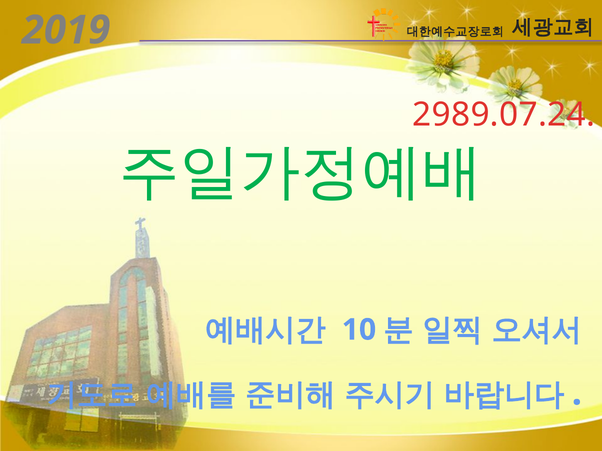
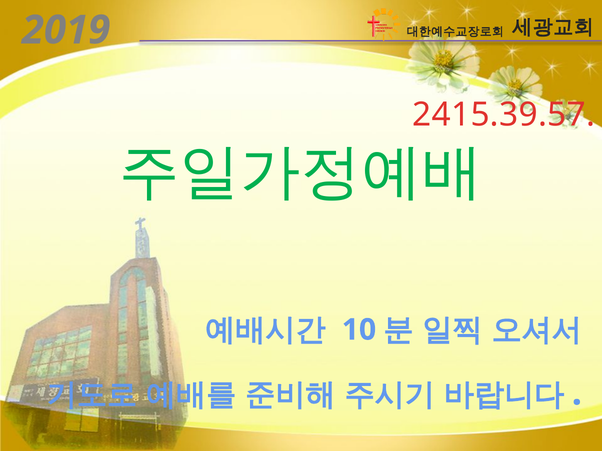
2989.07.24: 2989.07.24 -> 2415.39.57 (504, 115)
